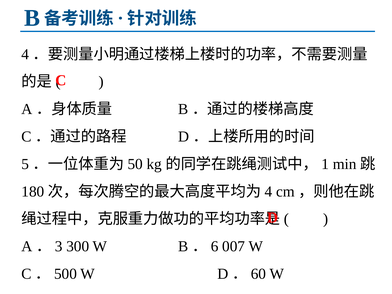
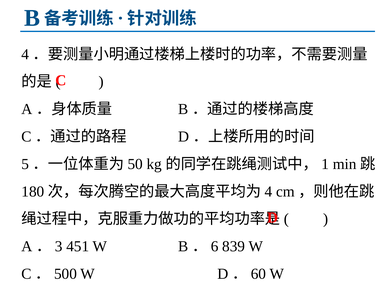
300: 300 -> 451 (78, 246)
007: 007 -> 839 (234, 246)
